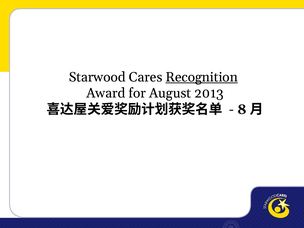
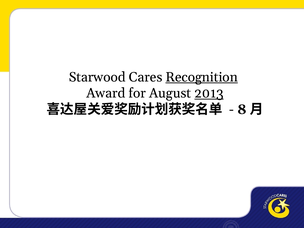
2013 underline: none -> present (209, 93)
